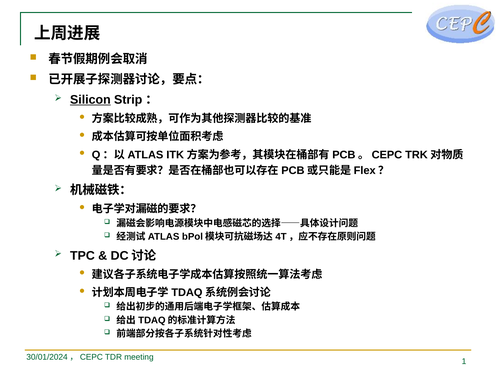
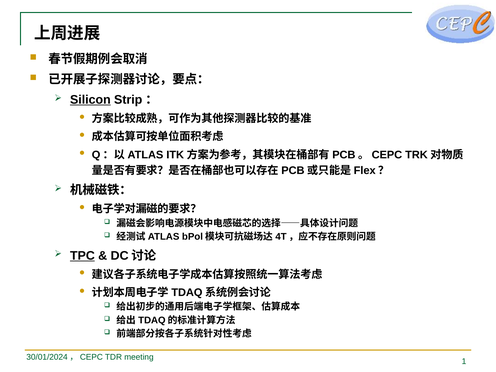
TPC underline: none -> present (82, 256)
